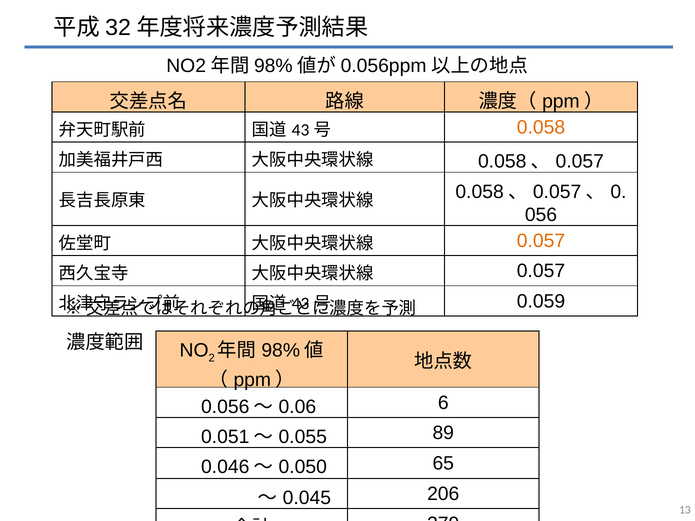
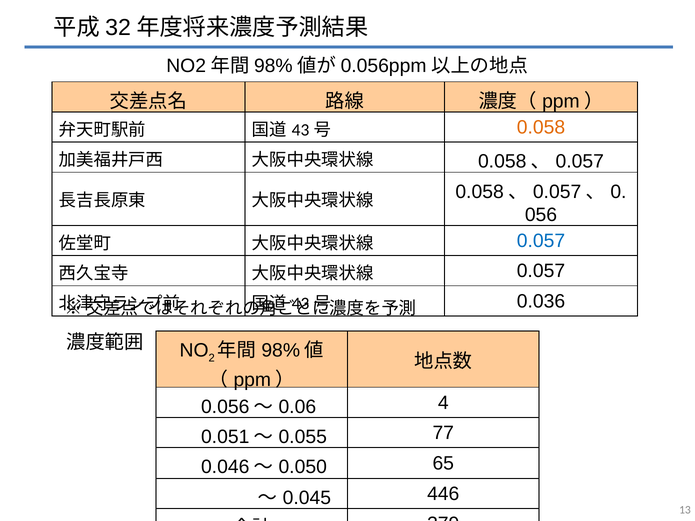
0.057 colour: orange -> blue (541, 241)
0.059: 0.059 -> 0.036 (541, 301)
6: 6 -> 4 (443, 403)
89: 89 -> 77 (443, 433)
206: 206 -> 446 (443, 494)
